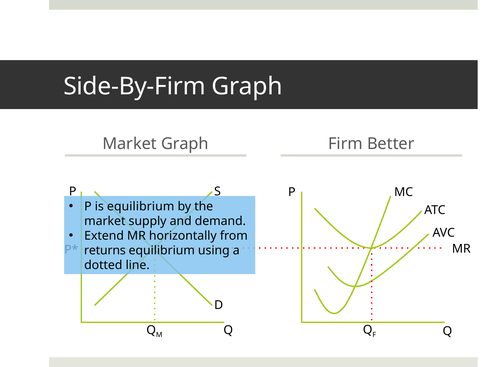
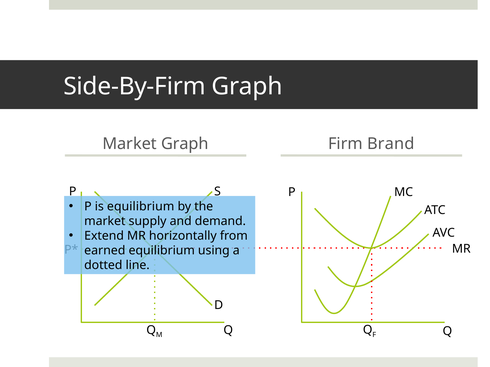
Better: Better -> Brand (391, 144)
returns: returns -> earned (105, 251)
